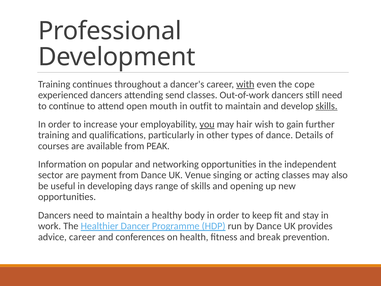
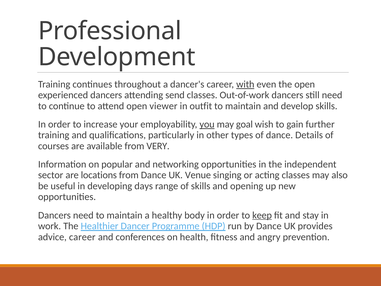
the cope: cope -> open (305, 84)
mouth: mouth -> viewer (163, 106)
skills underline: present -> none (327, 106)
hair: hair -> goal (244, 124)
PEAK: PEAK -> VERY (158, 146)
payment: payment -> locations (99, 175)
keep underline: none -> present (262, 215)
break: break -> angry (269, 237)
